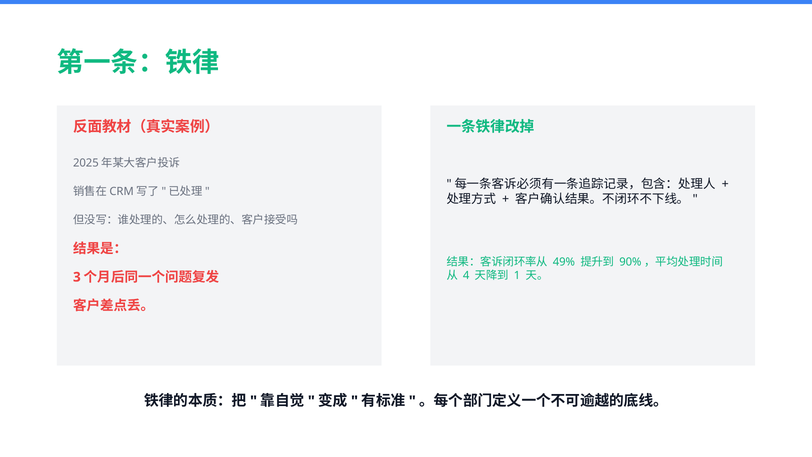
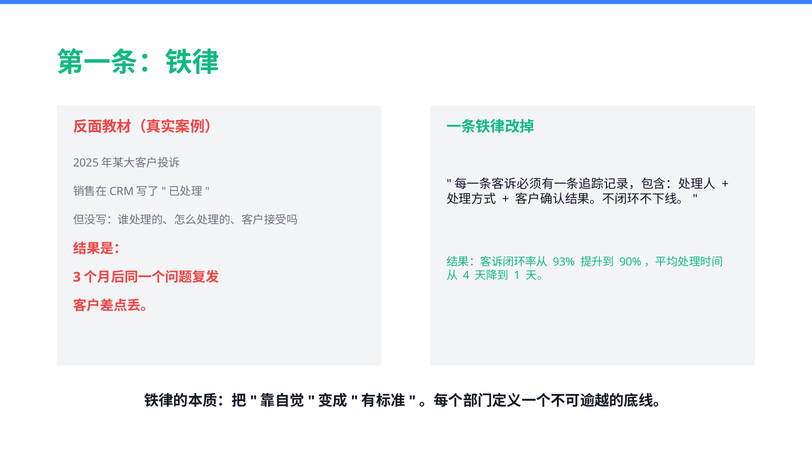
49%: 49% -> 93% (564, 262)
